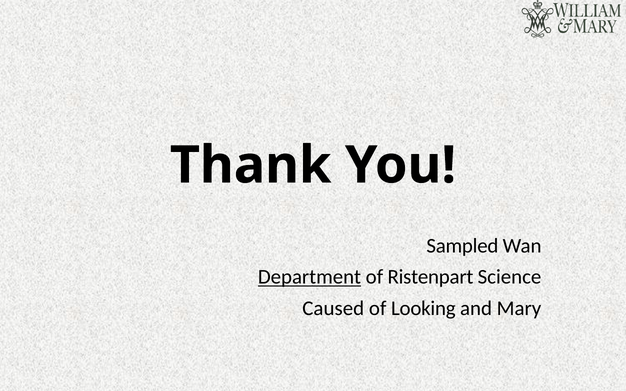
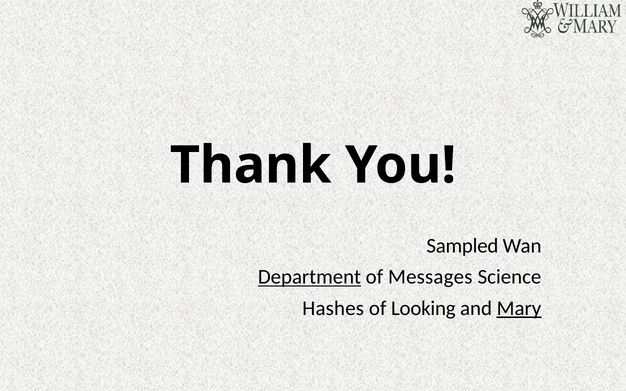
Ristenpart: Ristenpart -> Messages (430, 277)
Caused: Caused -> Hashes (333, 308)
Mary underline: none -> present (519, 308)
